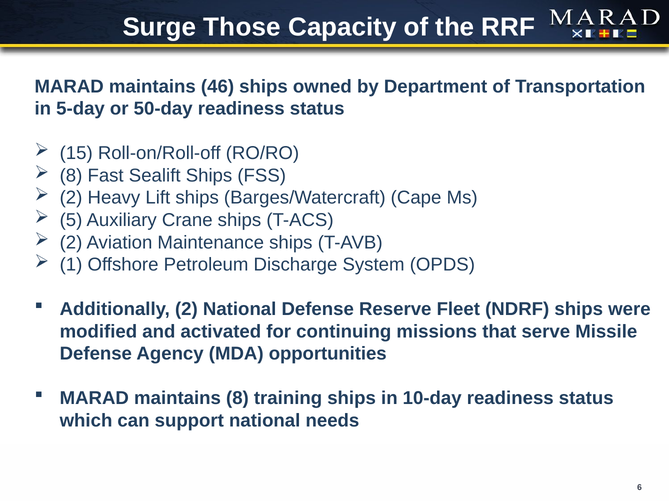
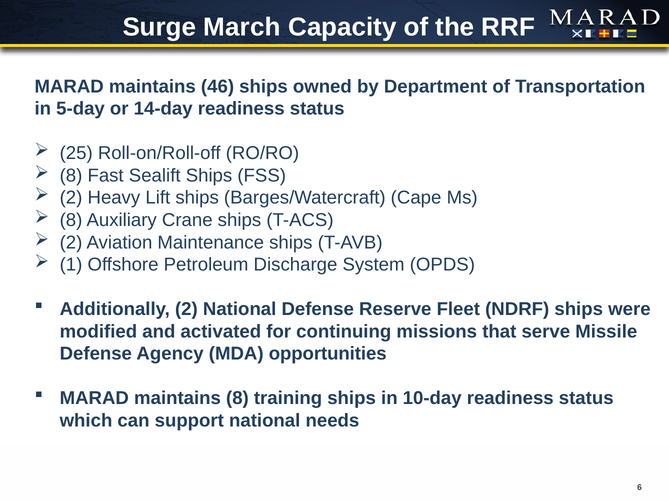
Those: Those -> March (242, 27)
50-day: 50-day -> 14-day (163, 109)
15: 15 -> 25 (76, 154)
5: 5 -> 8 (71, 220)
